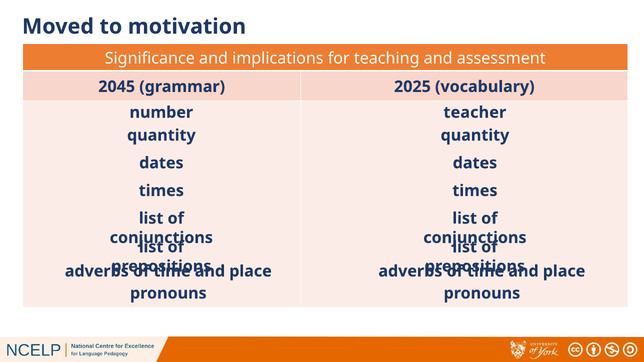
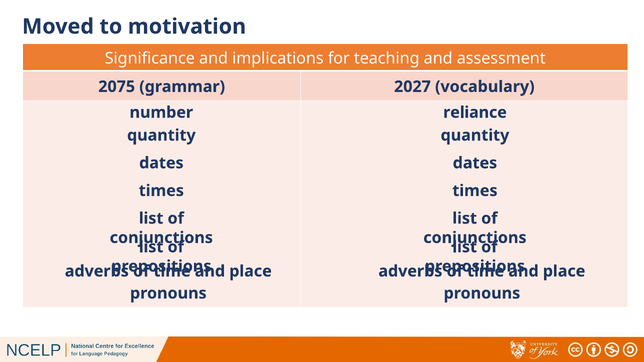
2045: 2045 -> 2075 (117, 87)
2025: 2025 -> 2027 (412, 87)
teacher: teacher -> reliance (475, 113)
